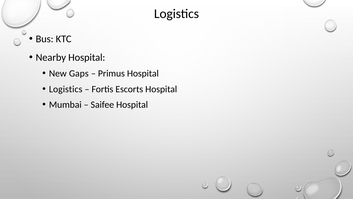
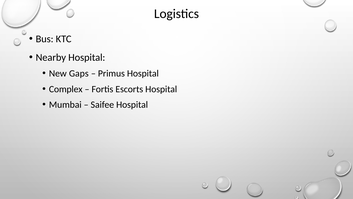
Logistics: Logistics -> Complex (66, 89)
